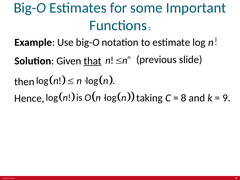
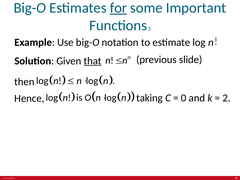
for underline: none -> present (118, 8)
8: 8 -> 0 (184, 98)
9: 9 -> 2 (227, 98)
